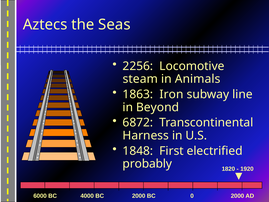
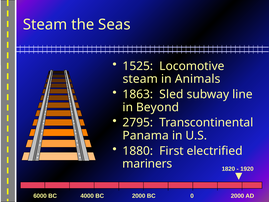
Aztecs: Aztecs -> Steam (45, 25)
2256: 2256 -> 1525 (138, 66)
Iron: Iron -> Sled (171, 94)
6872: 6872 -> 2795 (138, 122)
Harness: Harness -> Panama (146, 135)
1848: 1848 -> 1880 (138, 151)
probably: probably -> mariners (147, 164)
